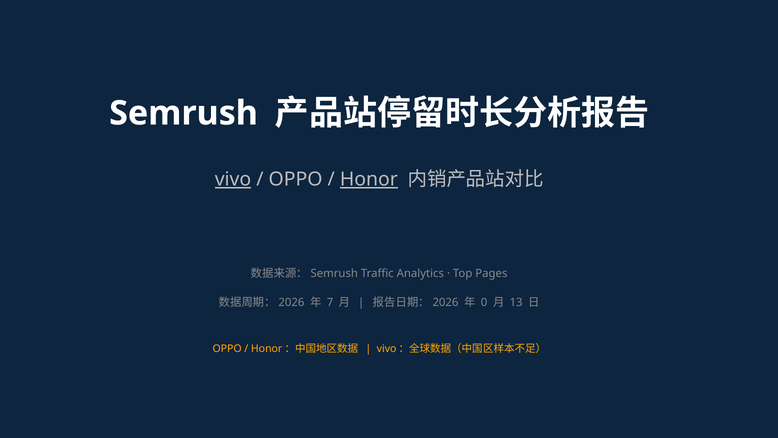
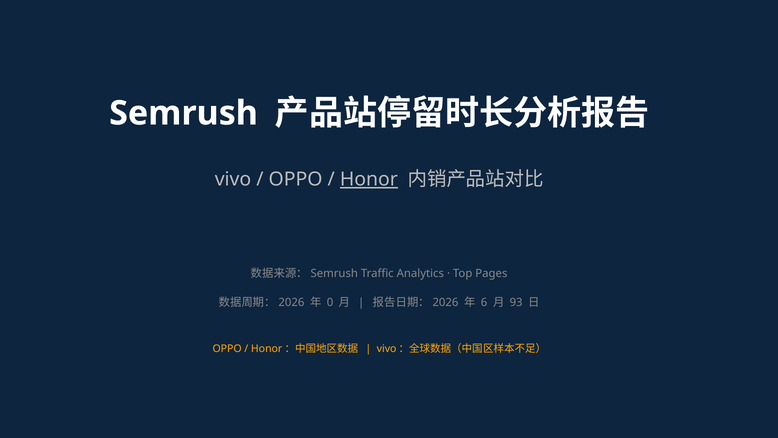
vivo underline: present -> none (233, 179)
7: 7 -> 0 (330, 302)
0: 0 -> 6 (484, 302)
13: 13 -> 93 (516, 302)
